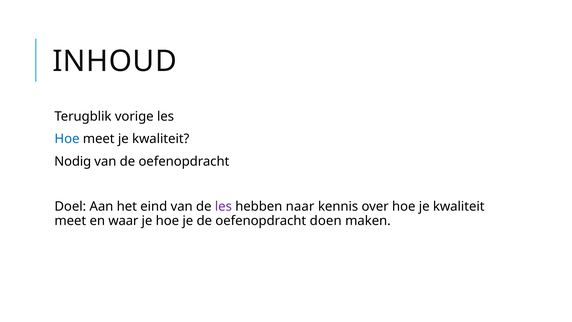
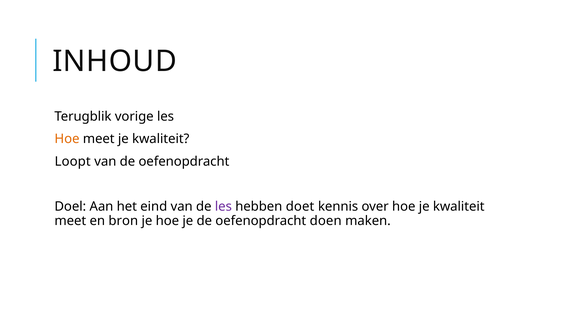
Hoe colour: blue -> orange (67, 139)
Nodig: Nodig -> Loopt (73, 161)
naar: naar -> doet (300, 206)
waar: waar -> bron (123, 221)
